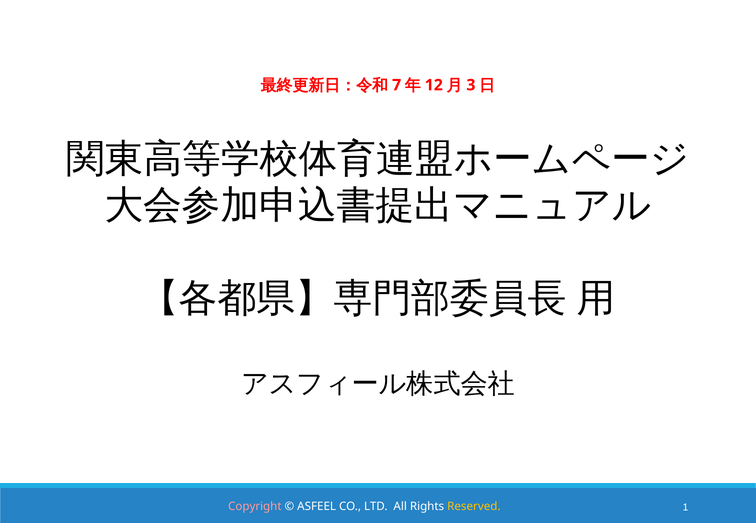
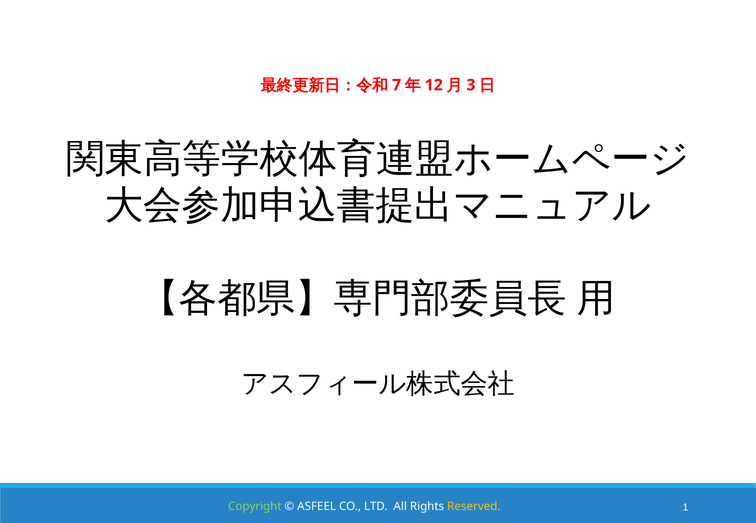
Copyright colour: pink -> light green (255, 507)
